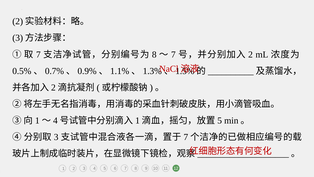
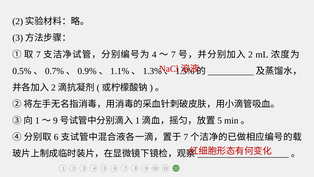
8: 8 -> 4 (154, 54)
4: 4 -> 9 (55, 120)
3: 3 -> 6 (56, 137)
